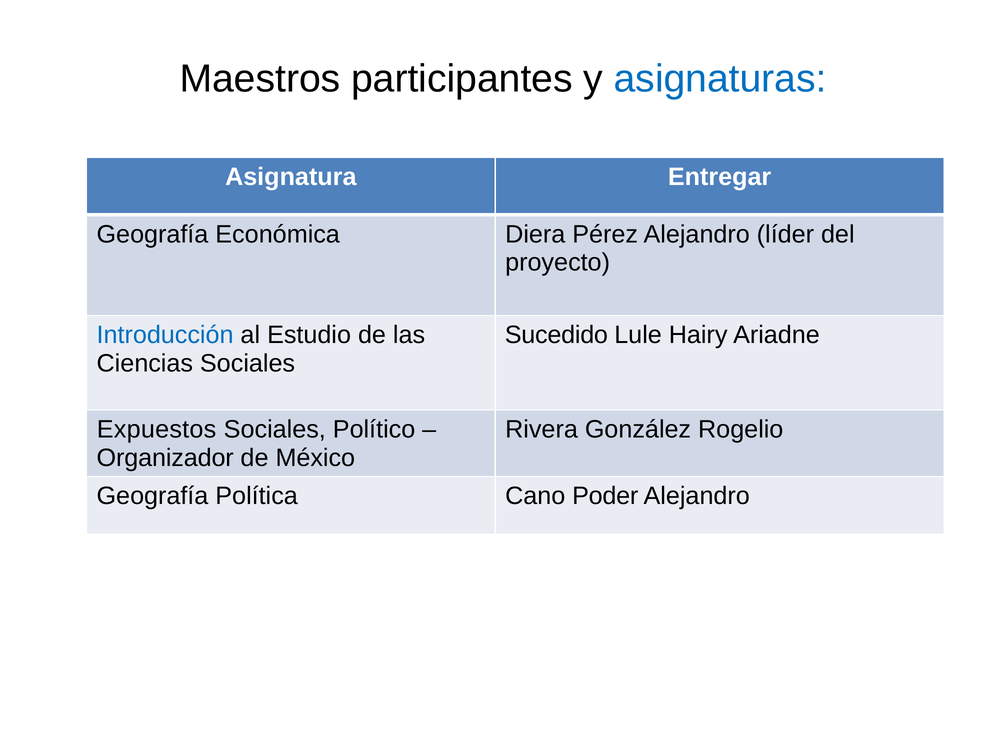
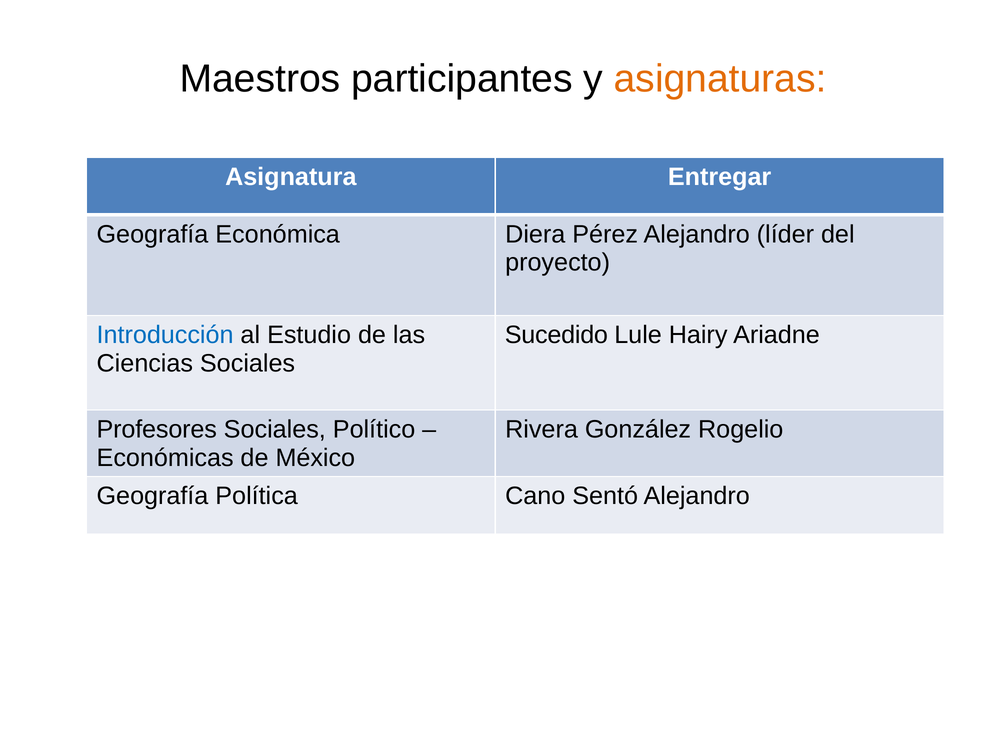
asignaturas colour: blue -> orange (720, 79)
Expuestos: Expuestos -> Profesores (157, 430)
Organizador: Organizador -> Económicas (165, 458)
Poder: Poder -> Sentó (605, 496)
